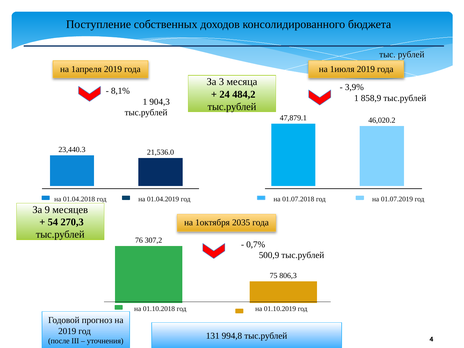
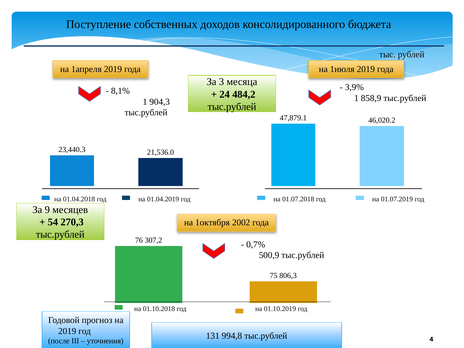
2035: 2035 -> 2002 (241, 223)
